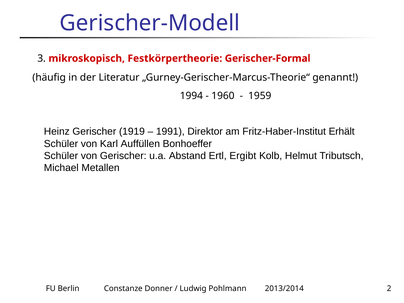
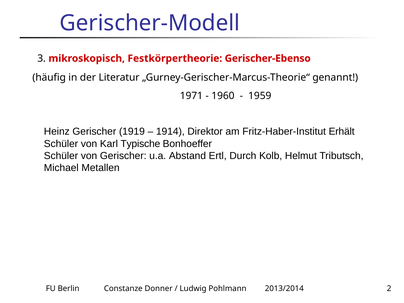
Gerischer-Formal: Gerischer-Formal -> Gerischer-Ebenso (268, 58)
1994: 1994 -> 1971 (191, 96)
1991: 1991 -> 1914 (170, 132)
Auffüllen: Auffüllen -> Typische (140, 144)
Ergibt: Ergibt -> Durch (243, 156)
